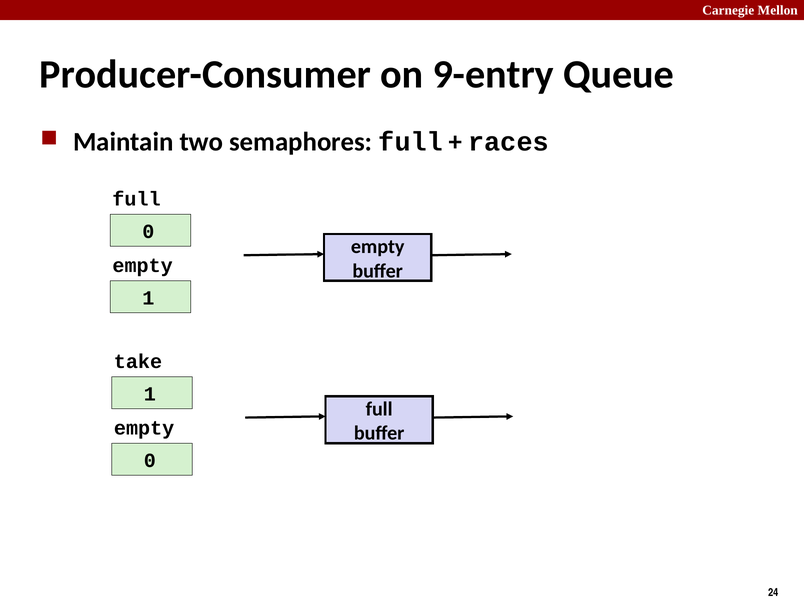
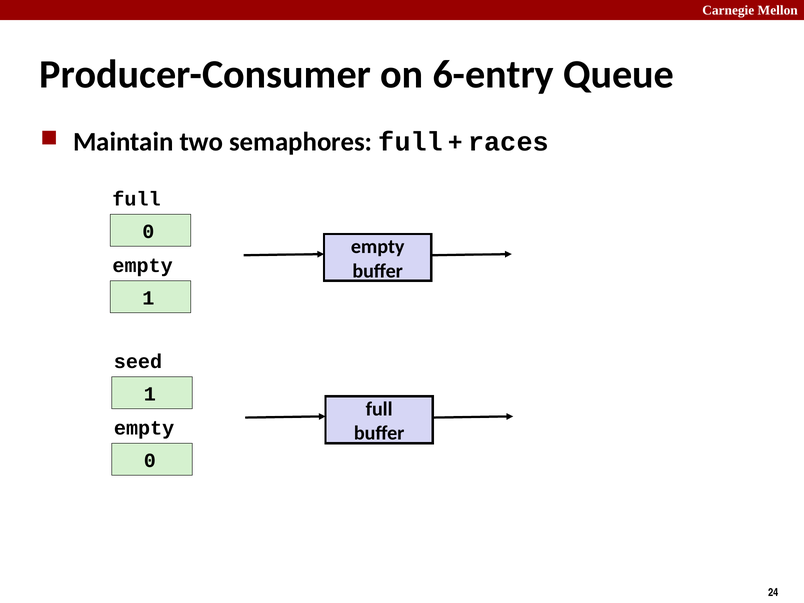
9-entry: 9-entry -> 6-entry (493, 75)
take: take -> seed (138, 362)
